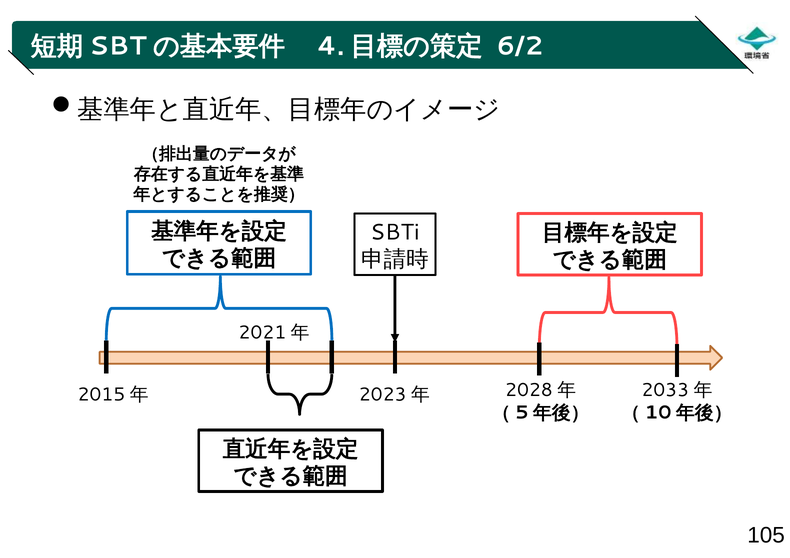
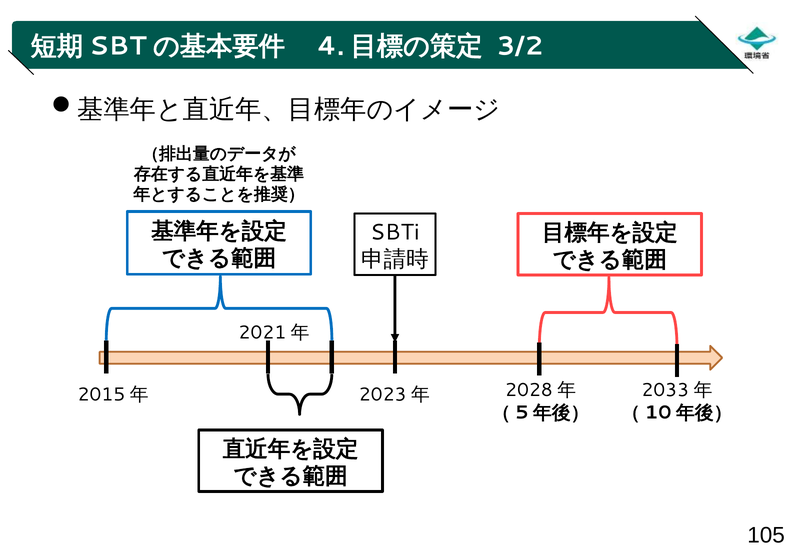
6/2: 6/2 -> 3/2 (520, 46)
